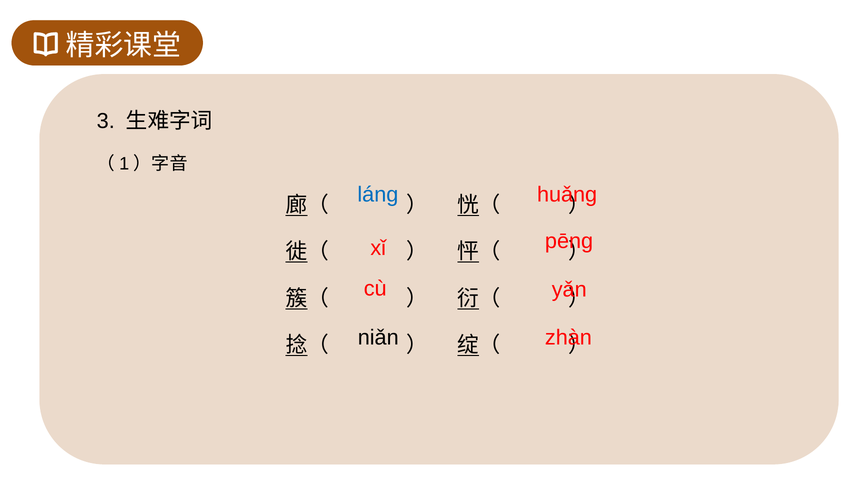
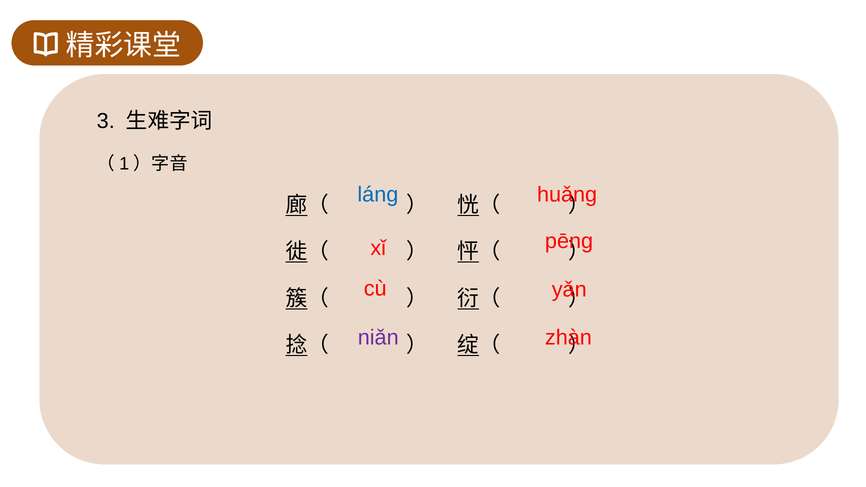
niǎn colour: black -> purple (378, 337)
